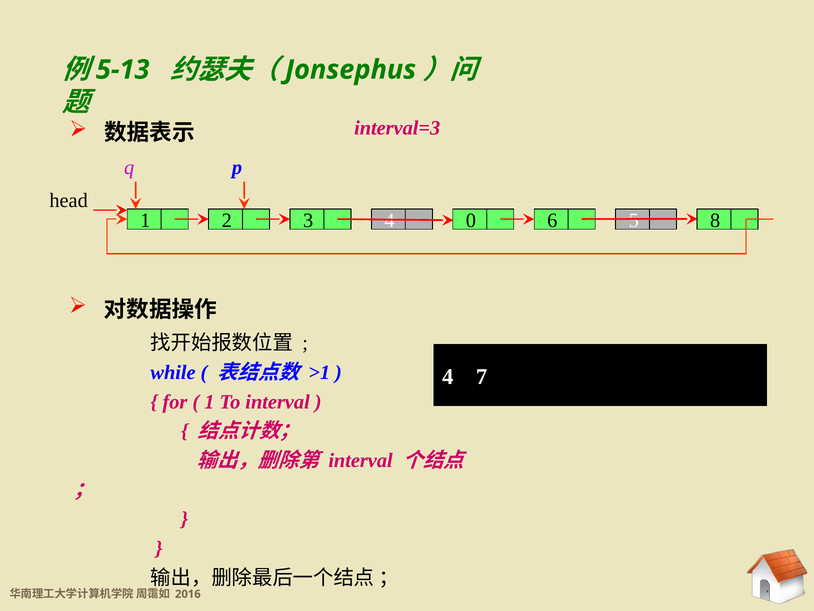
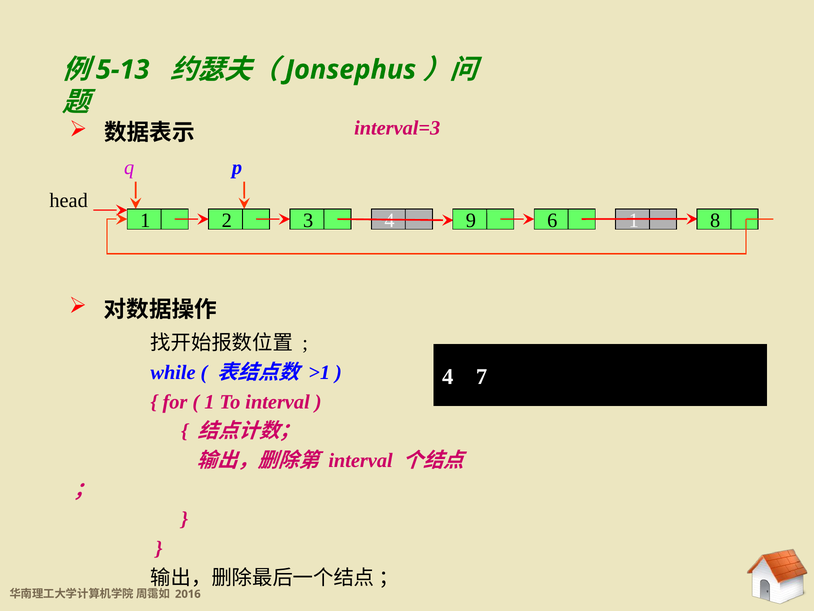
0: 0 -> 9 (471, 220)
6 5: 5 -> 1 (634, 220)
